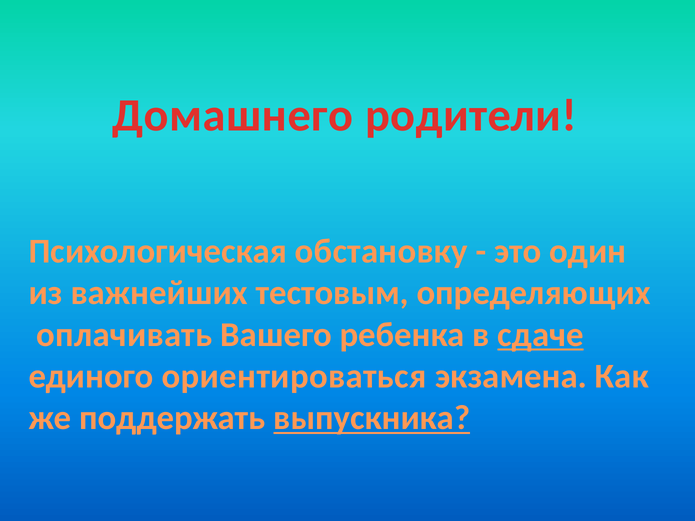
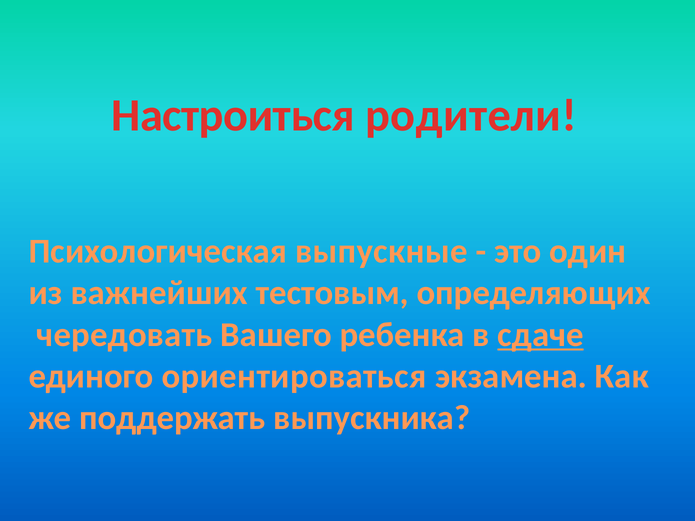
Домашнего: Домашнего -> Настроиться (233, 115)
обстановку: обстановку -> выпускные (381, 251)
оплачивать: оплачивать -> чередовать (124, 335)
выпускника underline: present -> none (372, 418)
